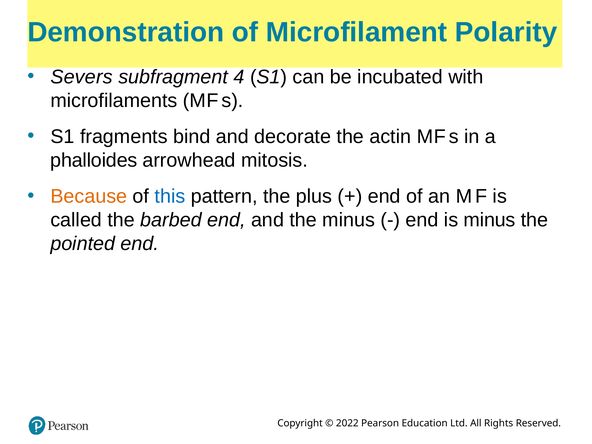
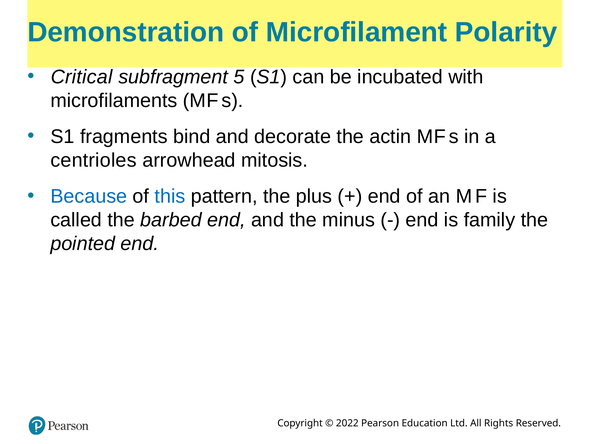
Severs: Severs -> Critical (82, 77)
4: 4 -> 5 (239, 77)
phalloides: phalloides -> centrioles (94, 160)
Because colour: orange -> blue (89, 196)
is minus: minus -> family (489, 220)
